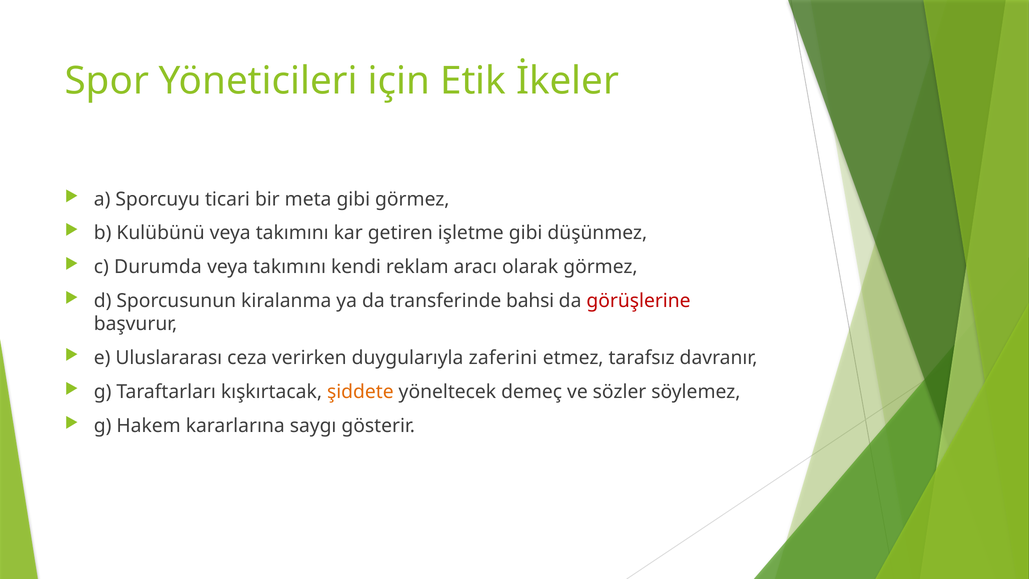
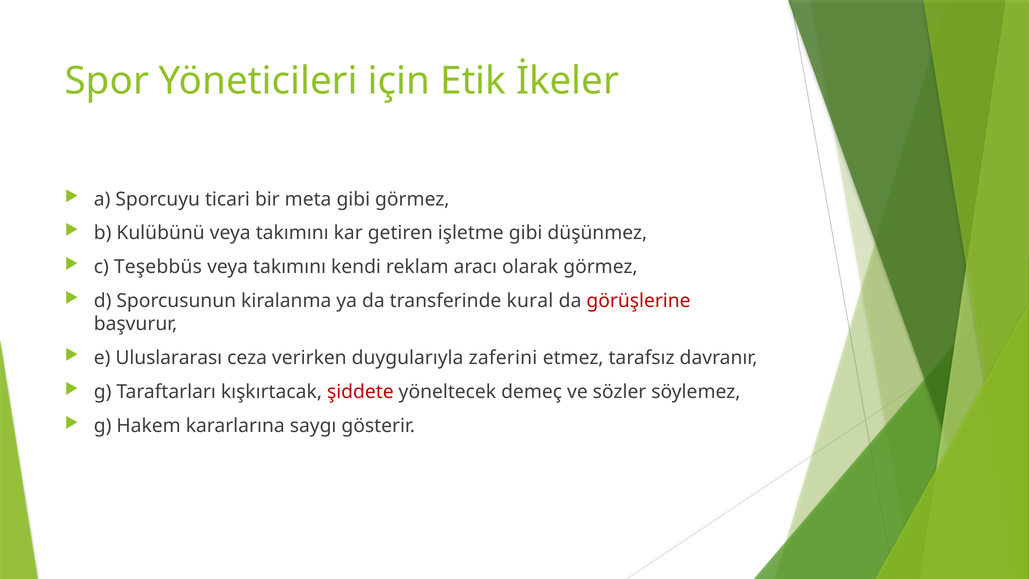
Durumda: Durumda -> Teşebbüs (158, 267)
bahsi: bahsi -> kural (530, 301)
şiddete colour: orange -> red (360, 392)
